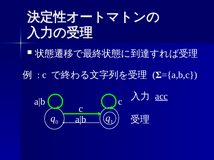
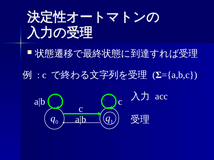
acc underline: present -> none (161, 97)
